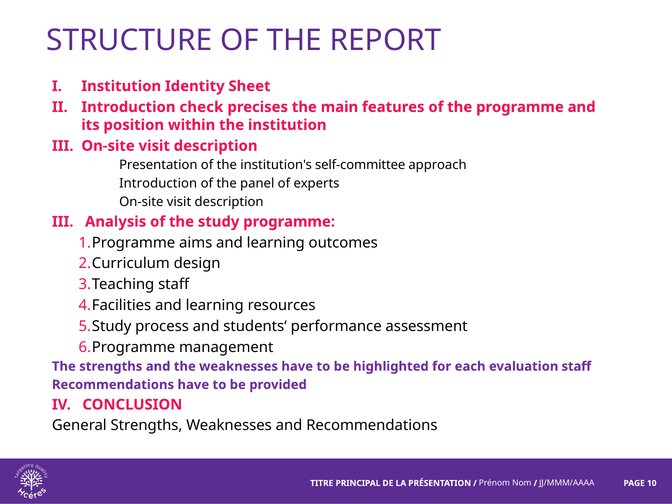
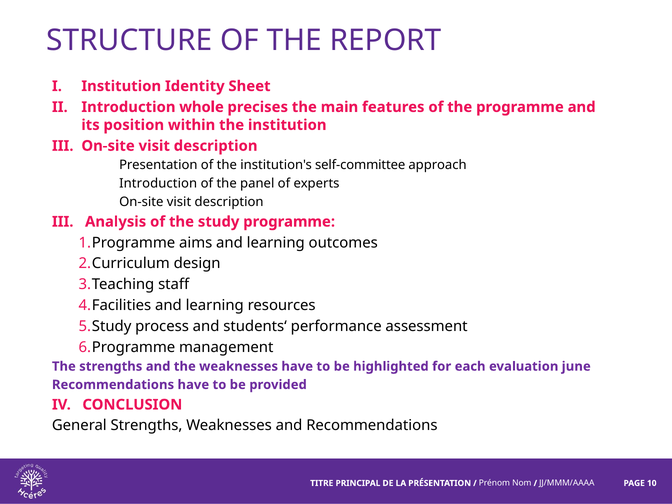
check: check -> whole (202, 107)
evaluation staff: staff -> june (576, 366)
